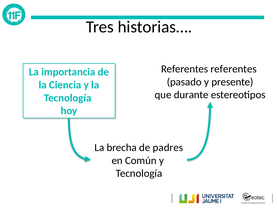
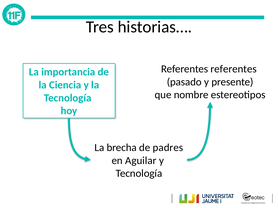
durante: durante -> nombre (191, 95)
Común: Común -> Aguilar (141, 161)
